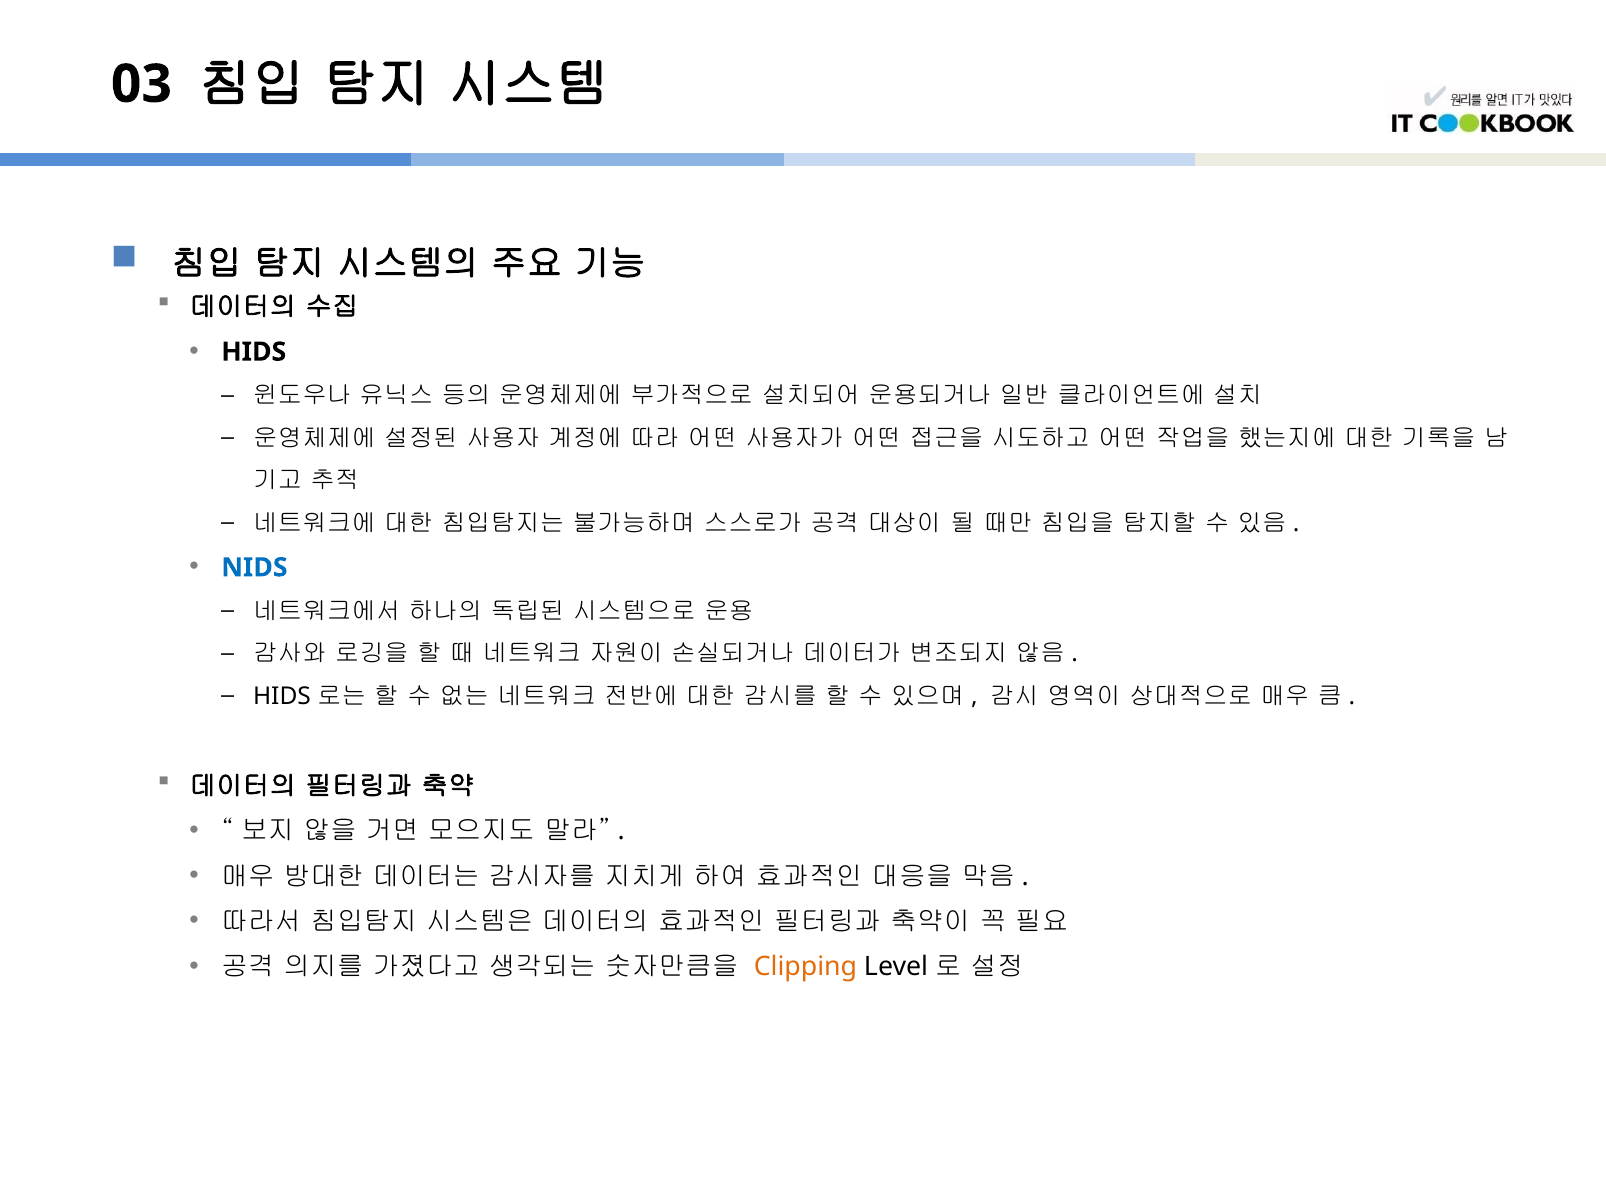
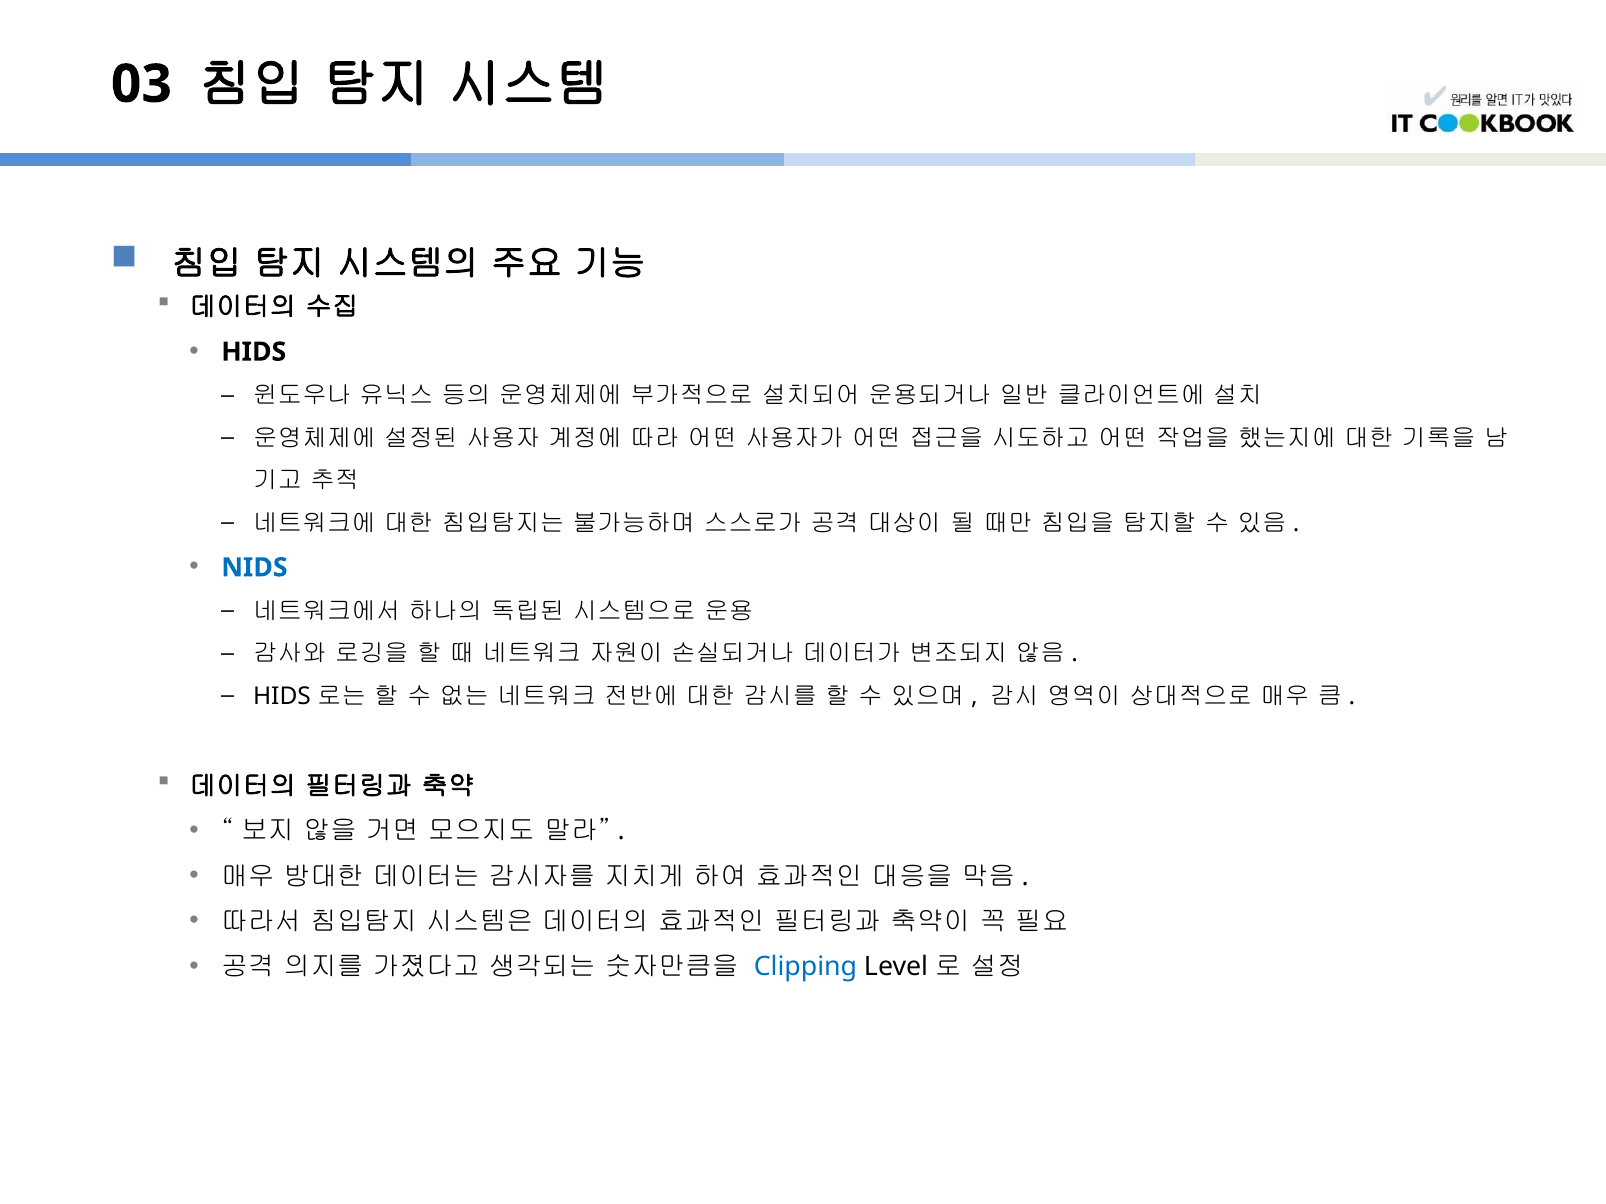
Clipping colour: orange -> blue (806, 967)
